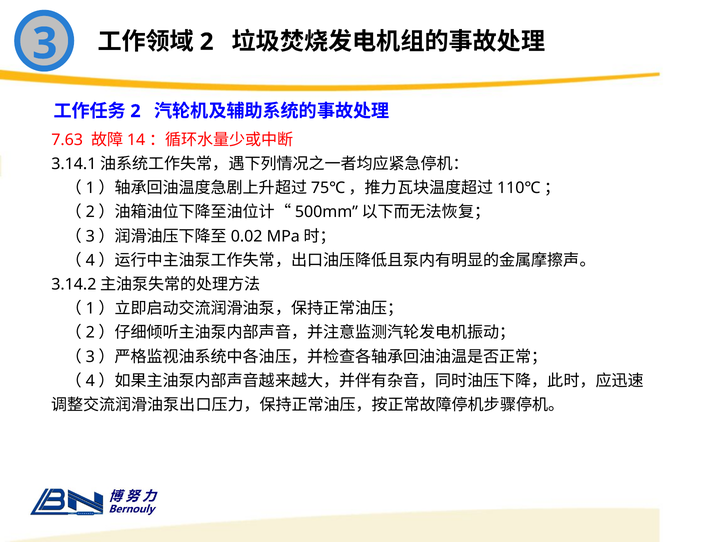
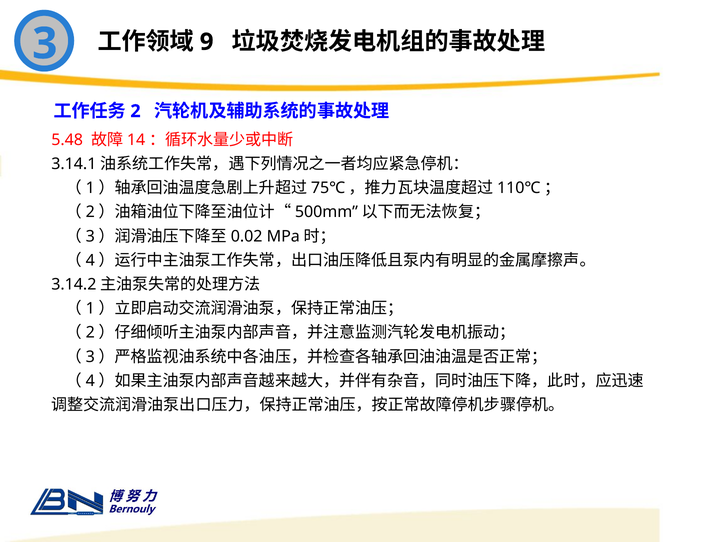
2: 2 -> 9 (207, 42)
7.63: 7.63 -> 5.48 (67, 140)
